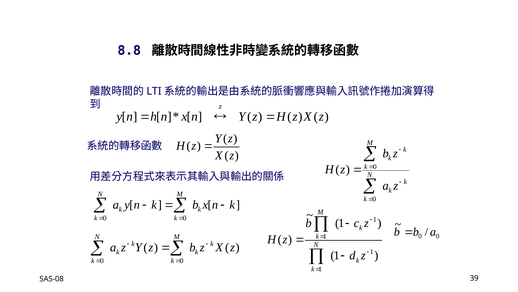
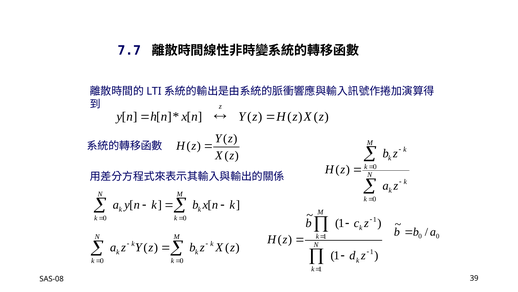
8.8: 8.8 -> 7.7 (129, 50)
